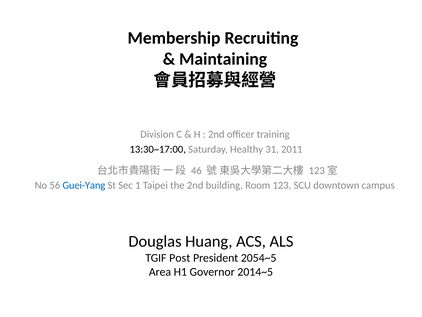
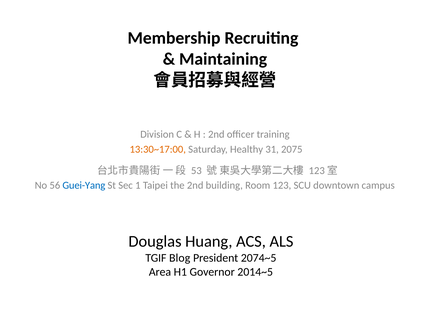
13:30~17:00 colour: black -> orange (158, 149)
2011: 2011 -> 2075 (292, 149)
46: 46 -> 53 (196, 170)
Post: Post -> Blog (180, 257)
2054~5: 2054~5 -> 2074~5 (259, 257)
